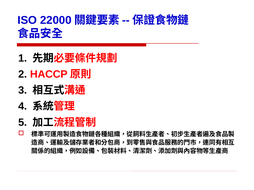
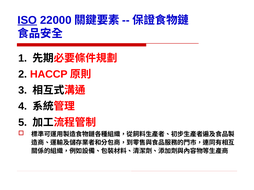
ISO underline: none -> present (27, 20)
